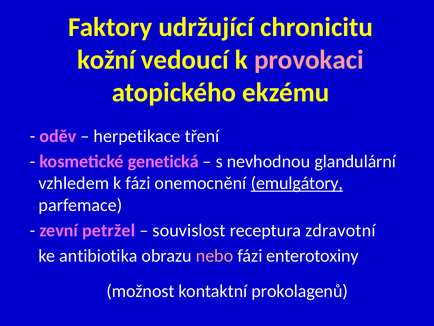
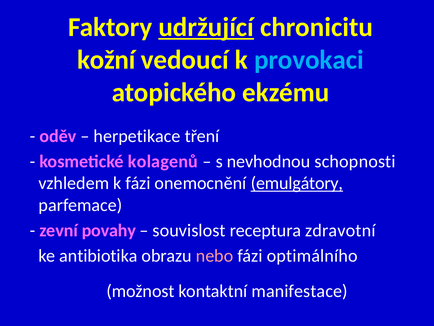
udržující underline: none -> present (206, 27)
provokaci colour: pink -> light blue (309, 60)
genetická: genetická -> kolagenů (163, 161)
glandulární: glandulární -> schopnosti (355, 161)
petržel: petržel -> povahy (109, 230)
enterotoxiny: enterotoxiny -> optimálního (312, 255)
prokolagenů: prokolagenů -> manifestace (300, 291)
